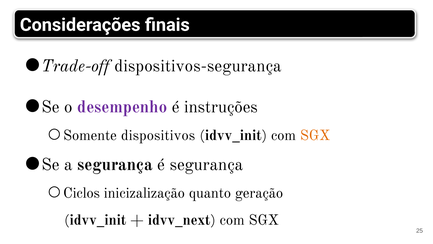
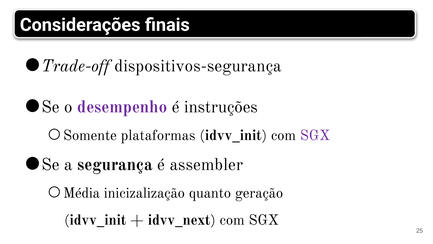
dispositivos: dispositivos -> plataformas (158, 135)
SGX colour: orange -> purple (315, 135)
é segurança: segurança -> assembler (206, 164)
Ciclos: Ciclos -> Média (81, 193)
